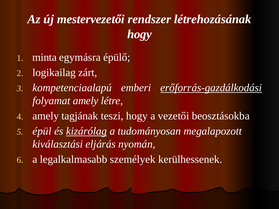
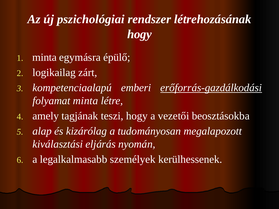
mestervezetői: mestervezetői -> pszichológiai (91, 19)
folyamat amely: amely -> minta (86, 101)
épül: épül -> alap (42, 131)
kizárólag underline: present -> none (87, 131)
